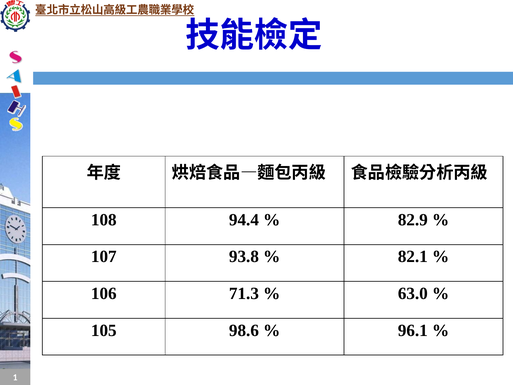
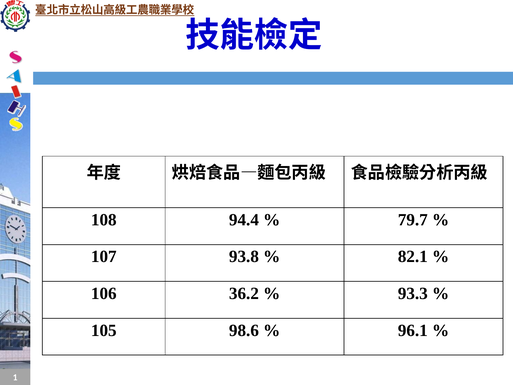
82.9: 82.9 -> 79.7 (413, 220)
71.3: 71.3 -> 36.2 (244, 293)
63.0: 63.0 -> 93.3 (413, 293)
